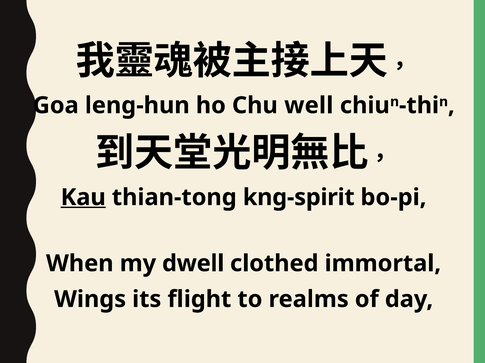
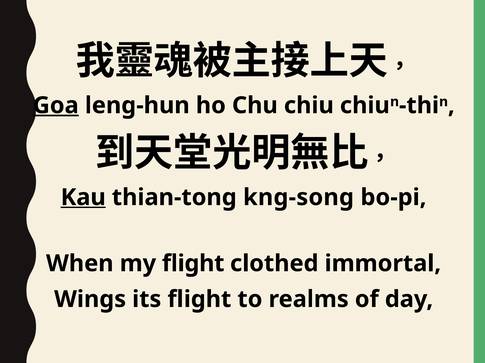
Goa underline: none -> present (56, 106)
Chu well: well -> chiu (309, 106)
kng-spirit: kng-spirit -> kng-song (298, 198)
my dwell: dwell -> flight (193, 264)
